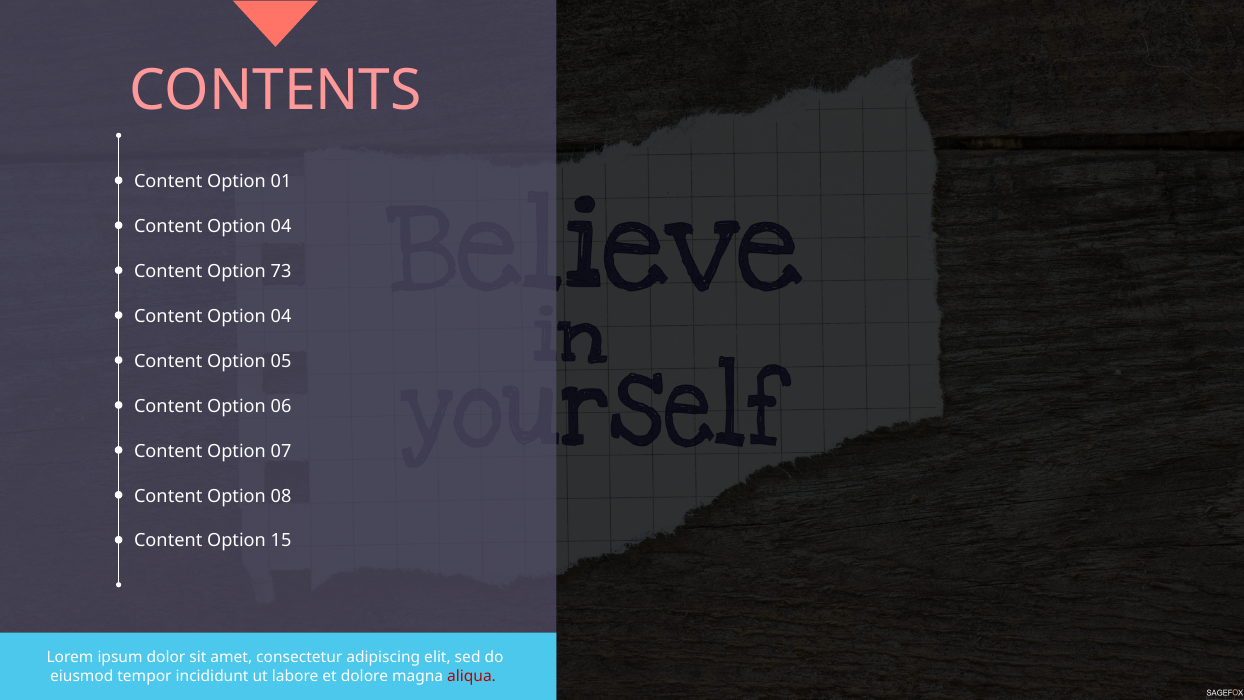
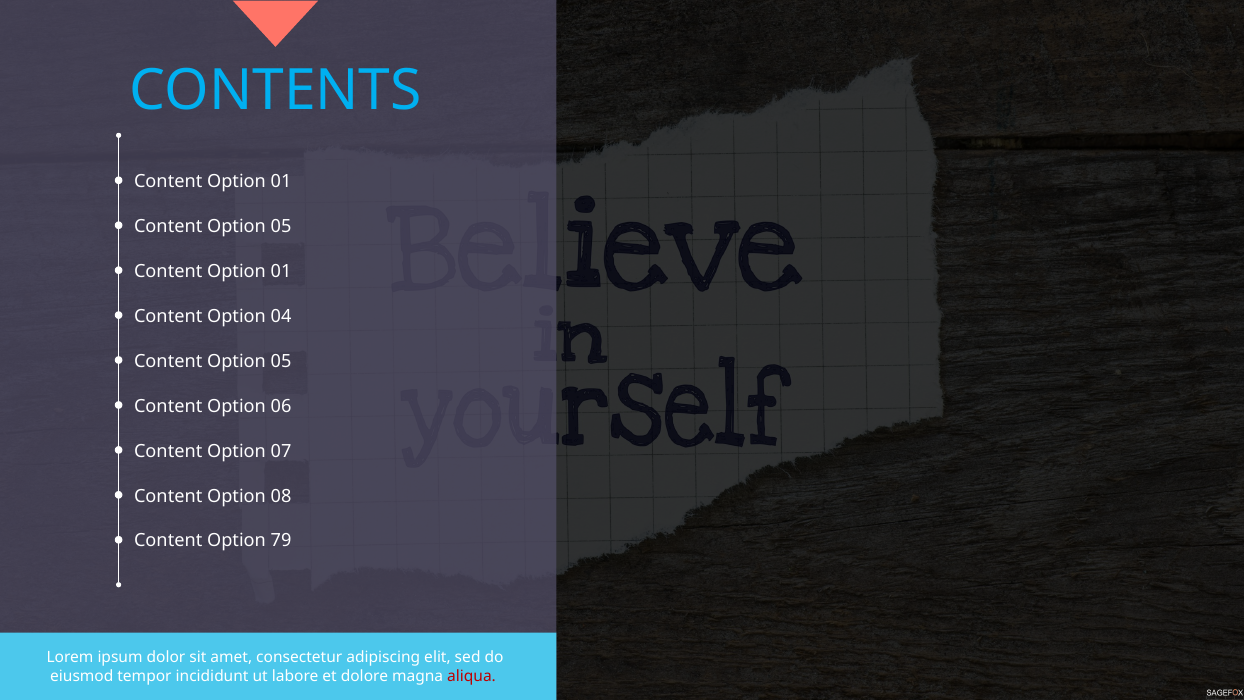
CONTENTS colour: pink -> light blue (275, 91)
04: 04 -> 05 (281, 226)
73: 73 -> 01 (281, 271)
15: 15 -> 79 (281, 541)
